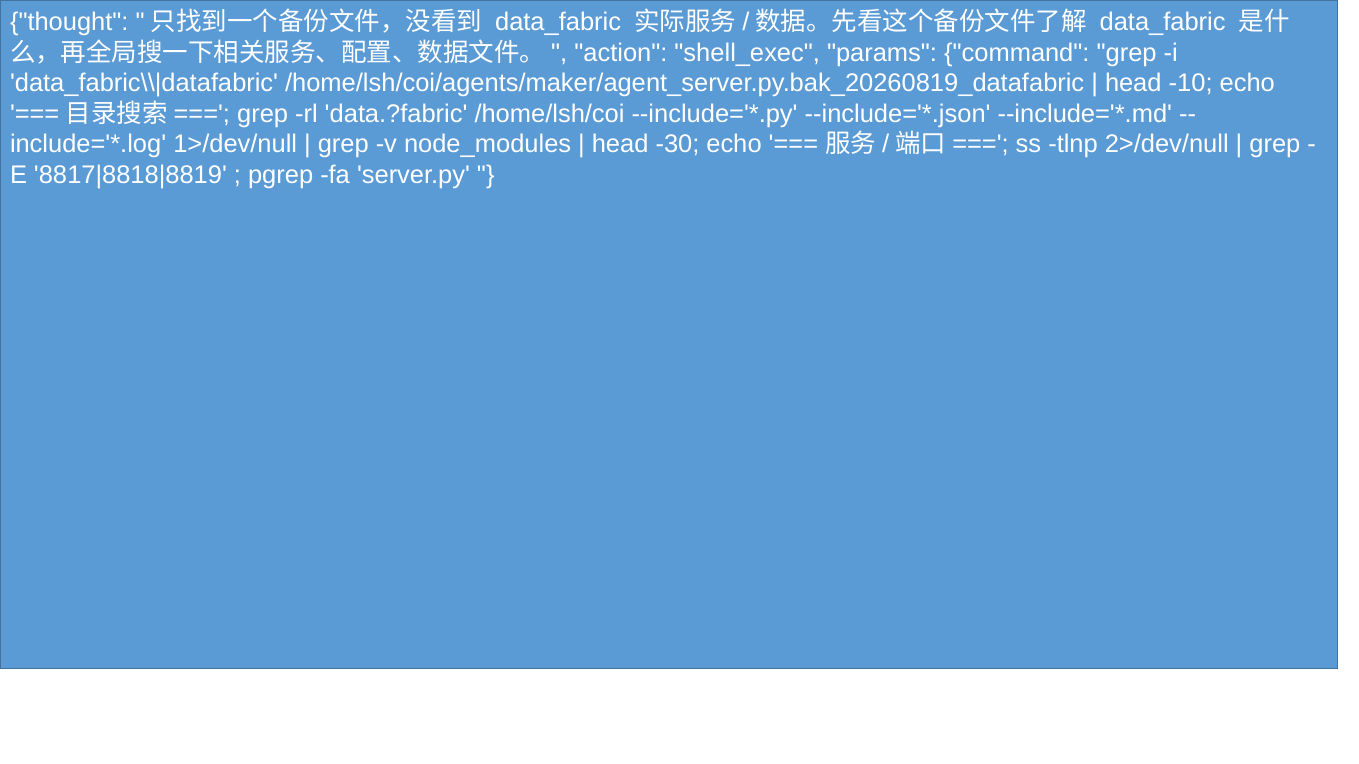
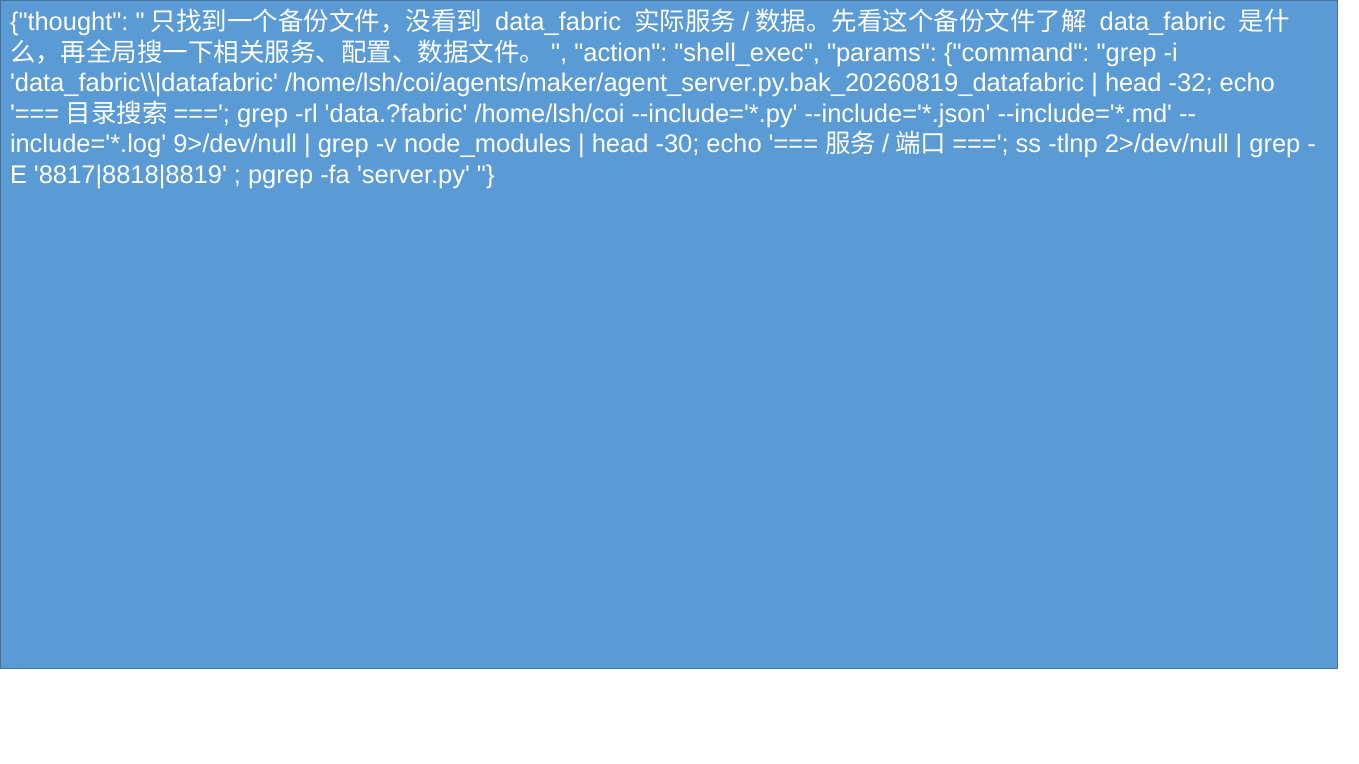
-10: -10 -> -32 (1191, 83)
1>/dev/null: 1>/dev/null -> 9>/dev/null (235, 144)
